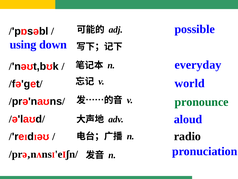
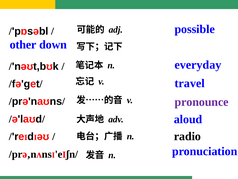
using: using -> other (23, 44)
world: world -> travel (190, 83)
pronounce colour: green -> purple (202, 102)
